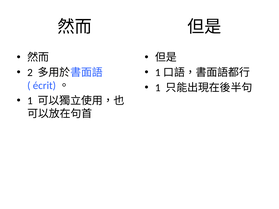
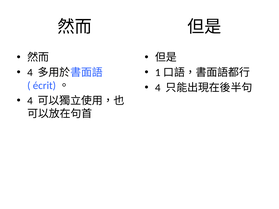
2: 2 -> 4 (30, 73)
1: 1 -> 4 (158, 88)
1: 1 -> 4 (30, 101)
